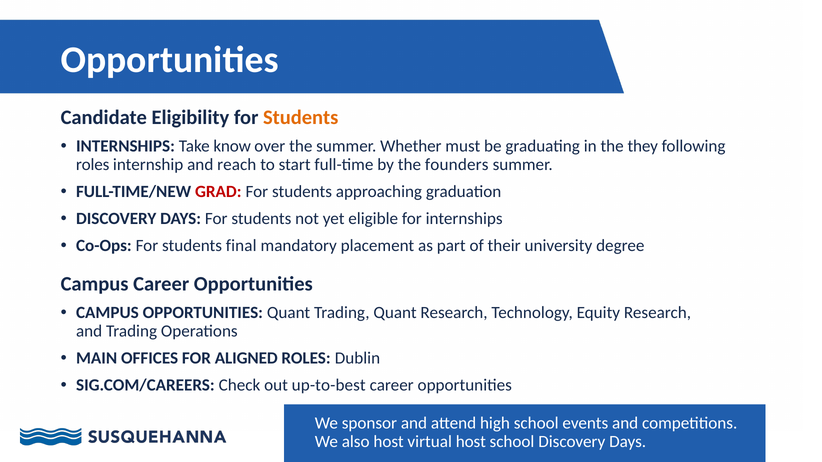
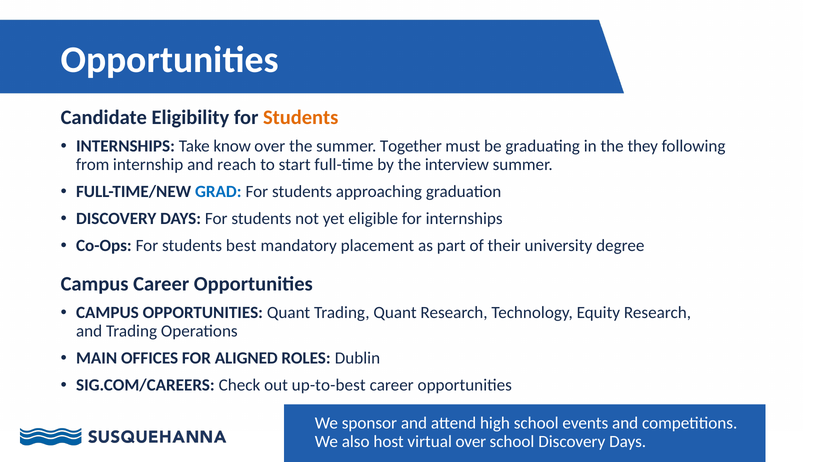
Whether: Whether -> Together (411, 146)
roles: roles -> from (93, 165)
founders: founders -> interview (457, 165)
GRAD colour: red -> blue (218, 192)
final: final -> best (241, 246)
virtual host: host -> over (471, 442)
